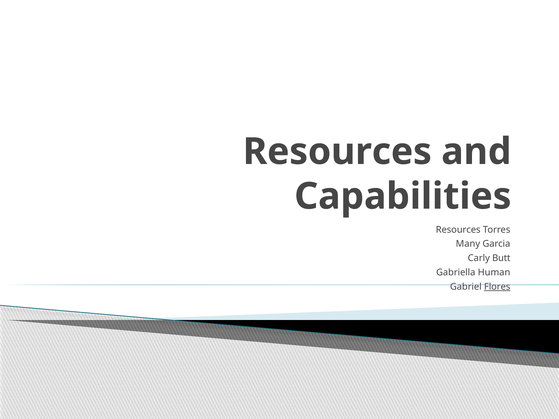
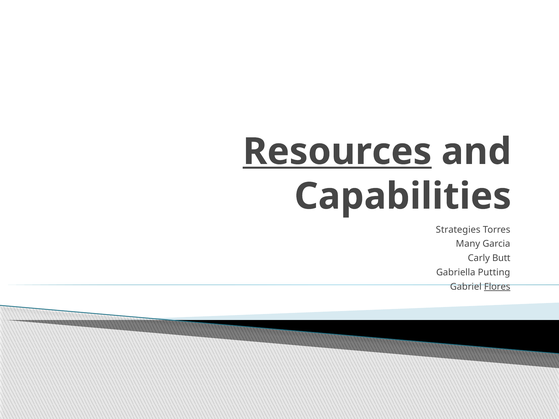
Resources underline: none -> present (337, 152)
Resources: Resources -> Strategies (458, 230)
Human: Human -> Putting (494, 273)
